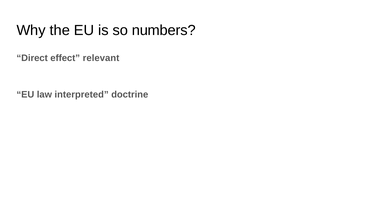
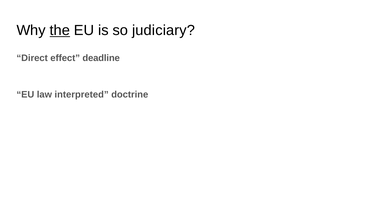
the underline: none -> present (60, 30)
numbers: numbers -> judiciary (164, 30)
relevant: relevant -> deadline (101, 58)
